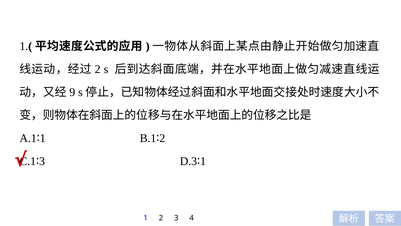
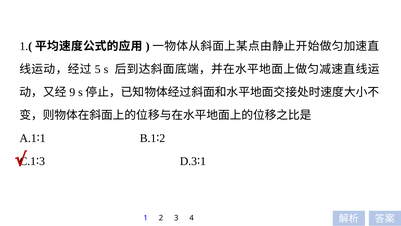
2: 2 -> 5 (98, 69)
